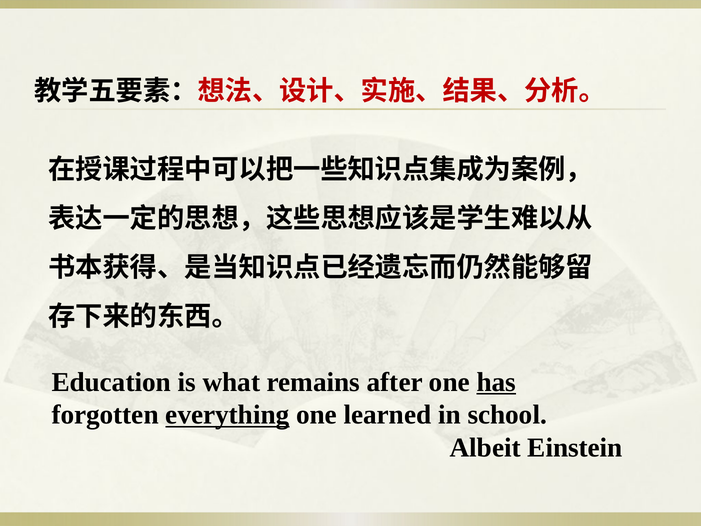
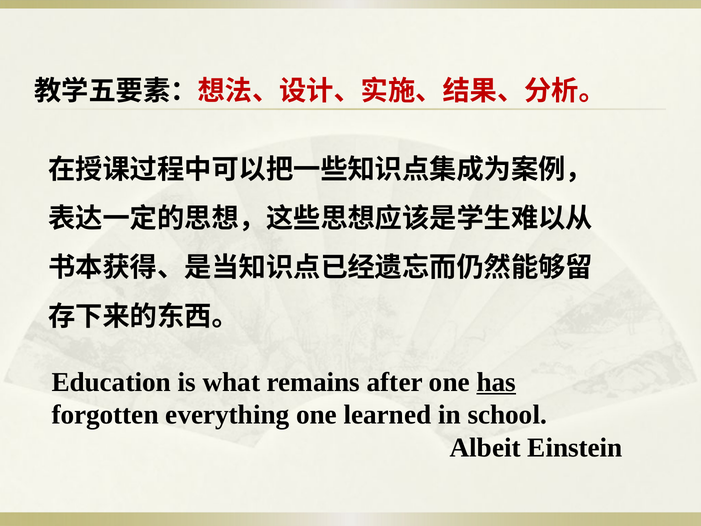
everything underline: present -> none (227, 415)
